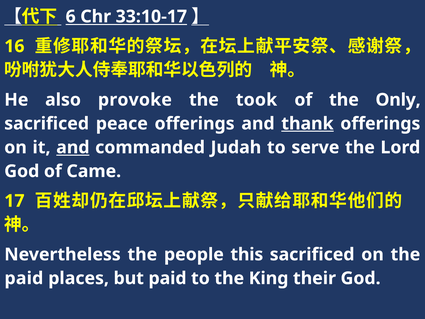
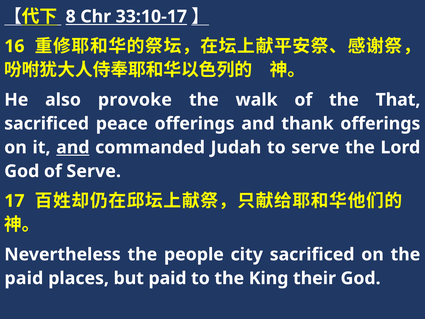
6: 6 -> 8 (71, 17)
took: took -> walk (257, 100)
Only: Only -> That (398, 100)
thank underline: present -> none (307, 124)
of Came: Came -> Serve (94, 171)
this: this -> city (247, 254)
